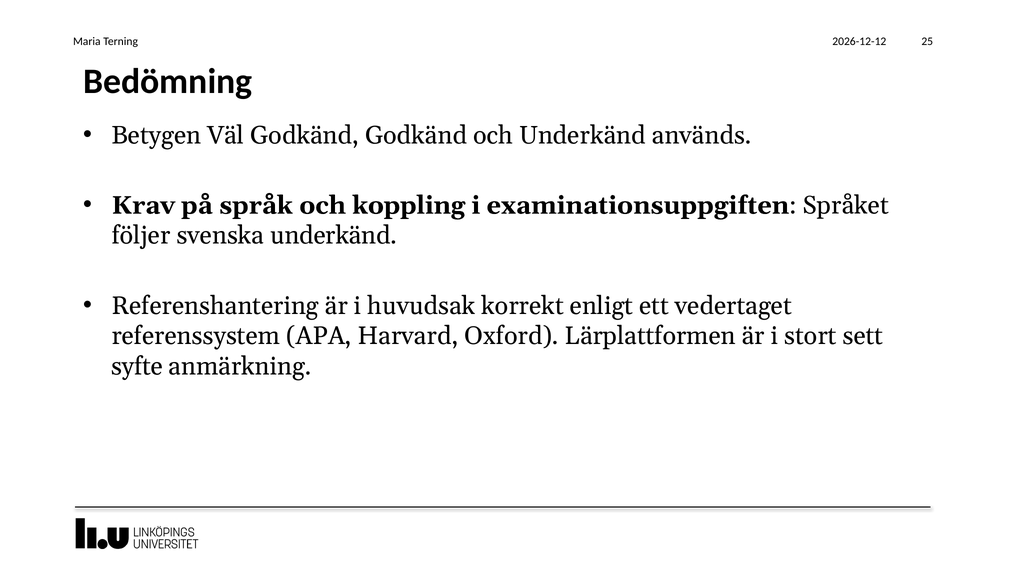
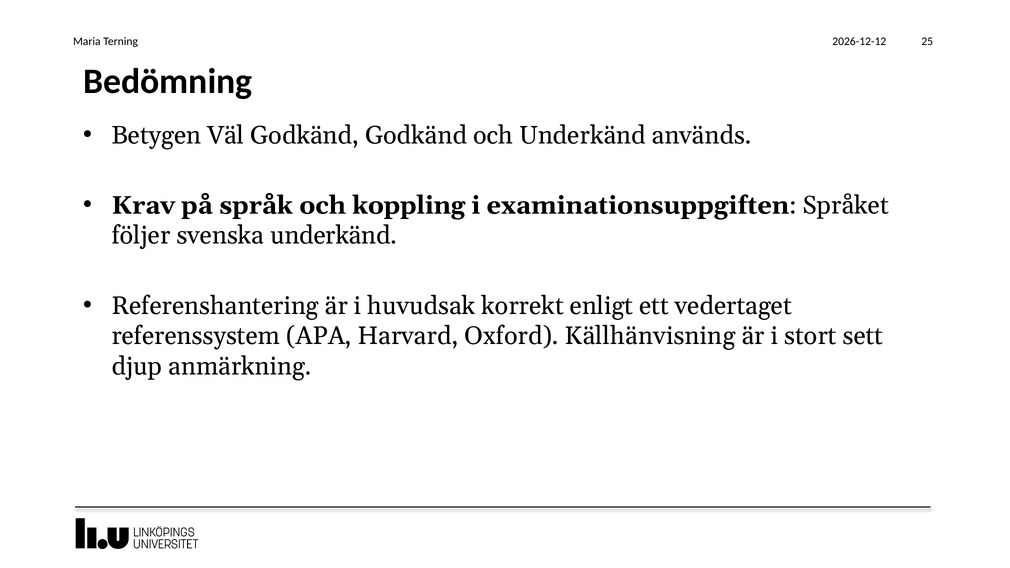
Lärplattformen: Lärplattformen -> Källhänvisning (650, 336)
syfte: syfte -> djup (137, 366)
